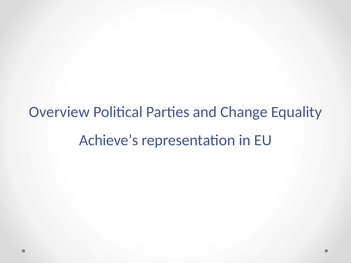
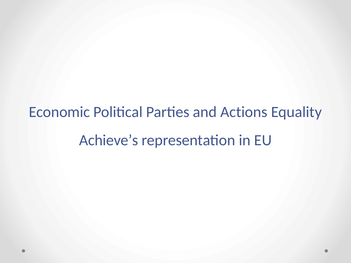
Overview: Overview -> Economic (59, 112)
Change: Change -> Actions (244, 112)
